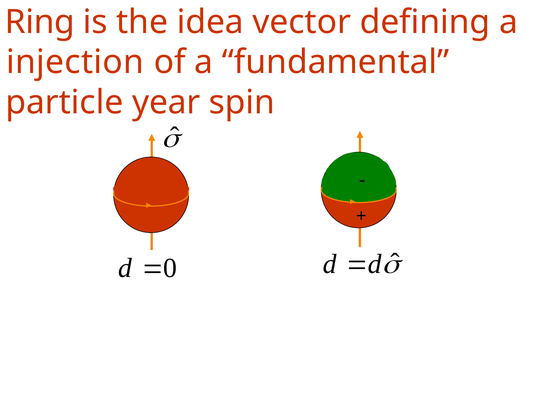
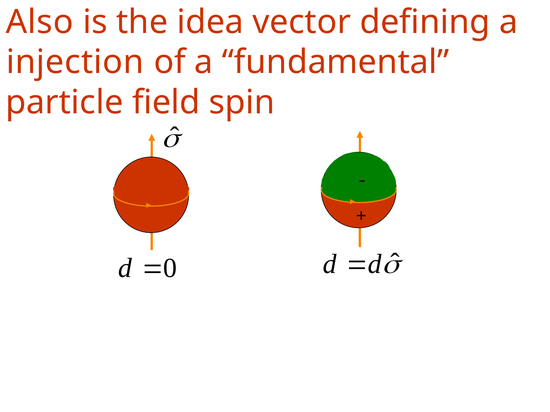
Ring: Ring -> Also (40, 22)
year: year -> field (166, 103)
